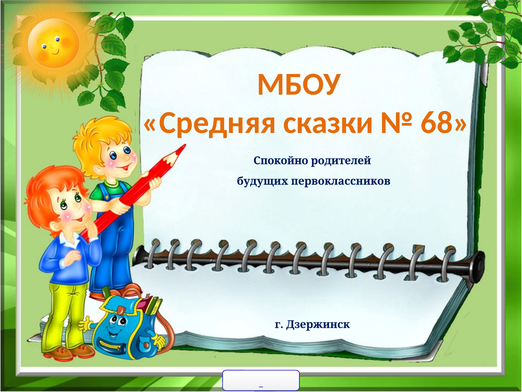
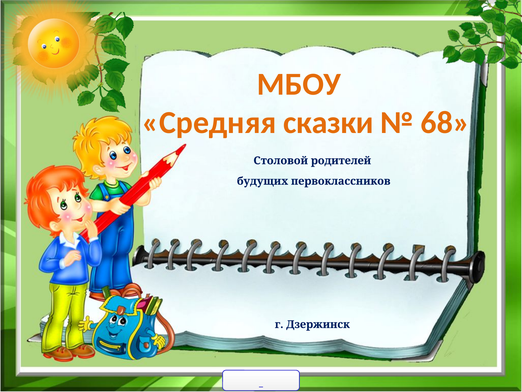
Спокойно: Спокойно -> Столовой (281, 160)
